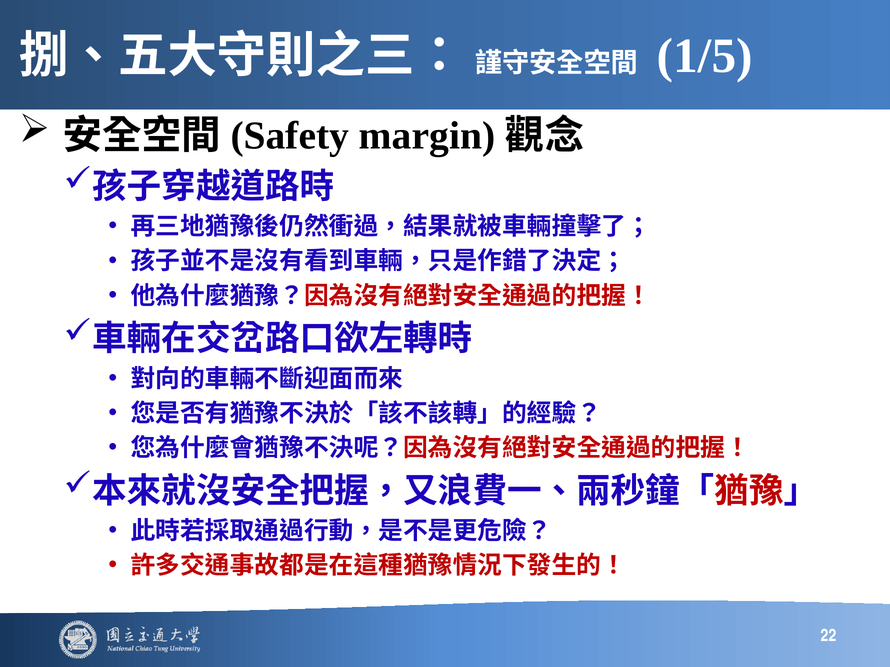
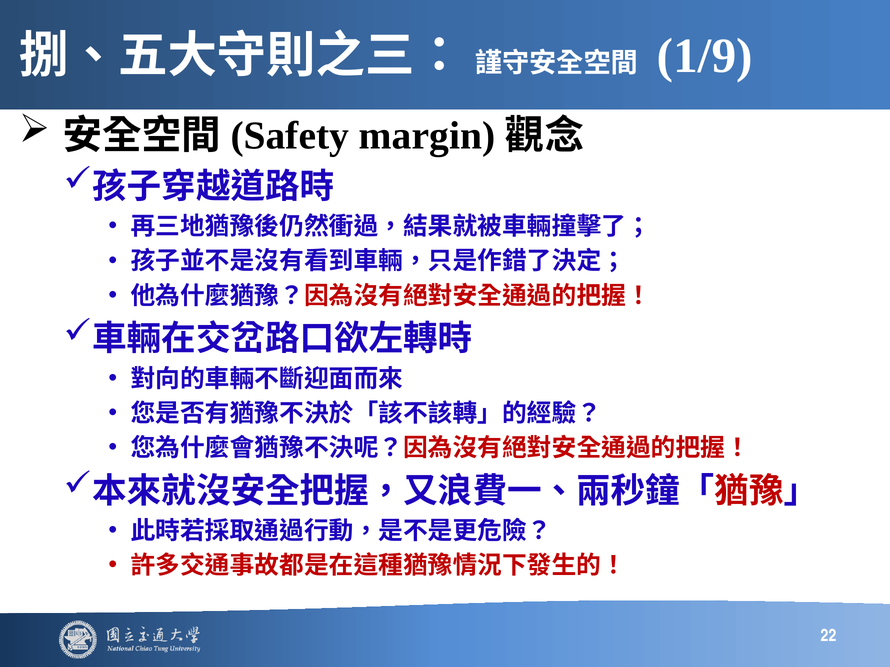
1/5: 1/5 -> 1/9 (705, 56)
